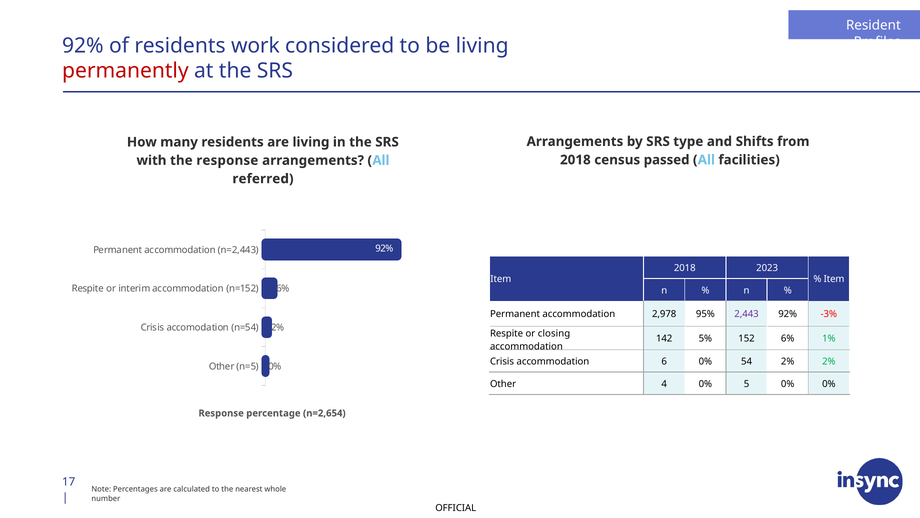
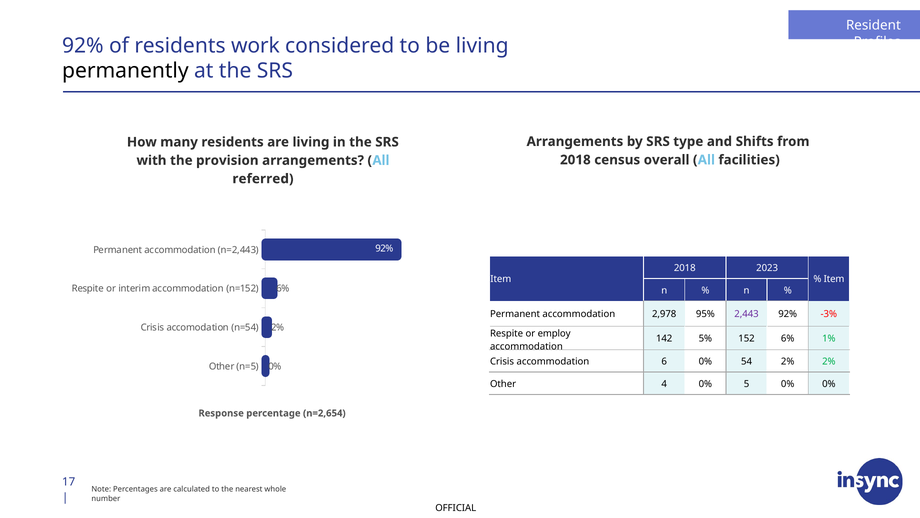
permanently colour: red -> black (125, 71)
passed: passed -> overall (667, 160)
the response: response -> provision (227, 160)
closing: closing -> employ (554, 333)
